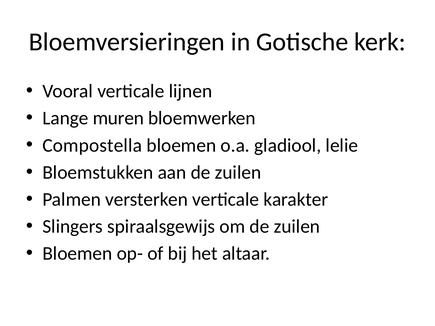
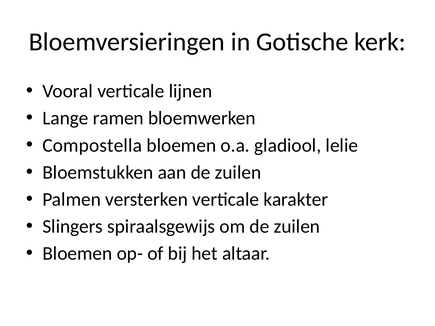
muren: muren -> ramen (118, 118)
